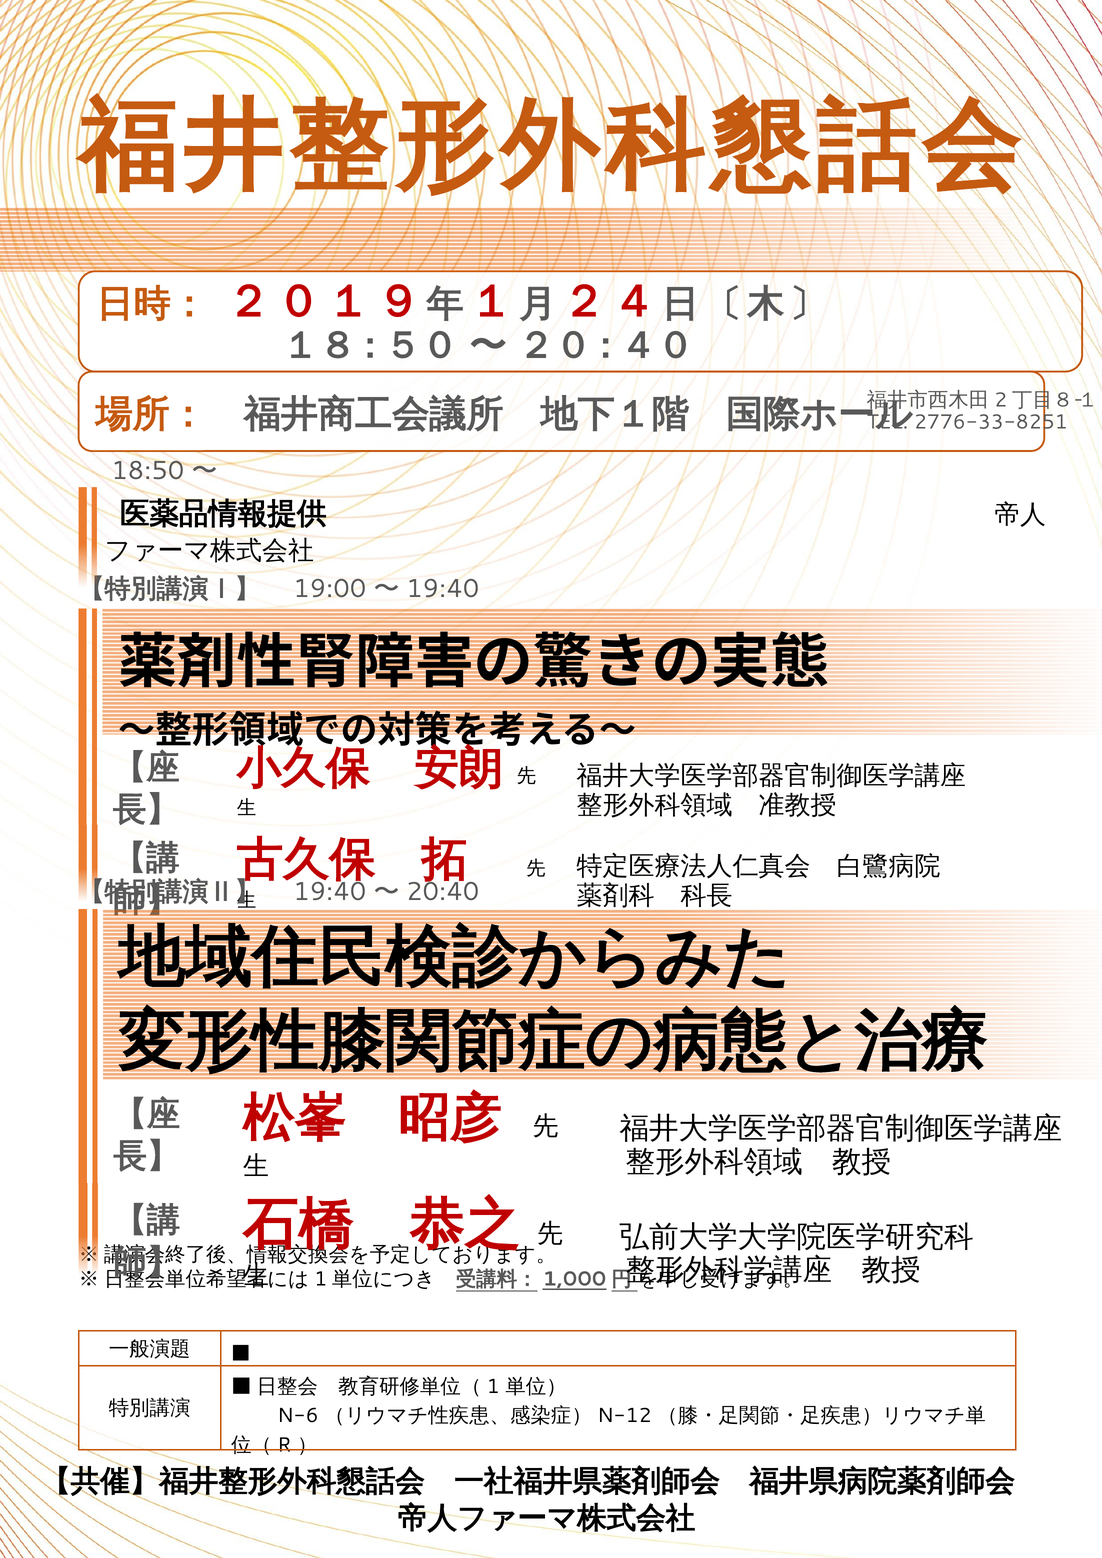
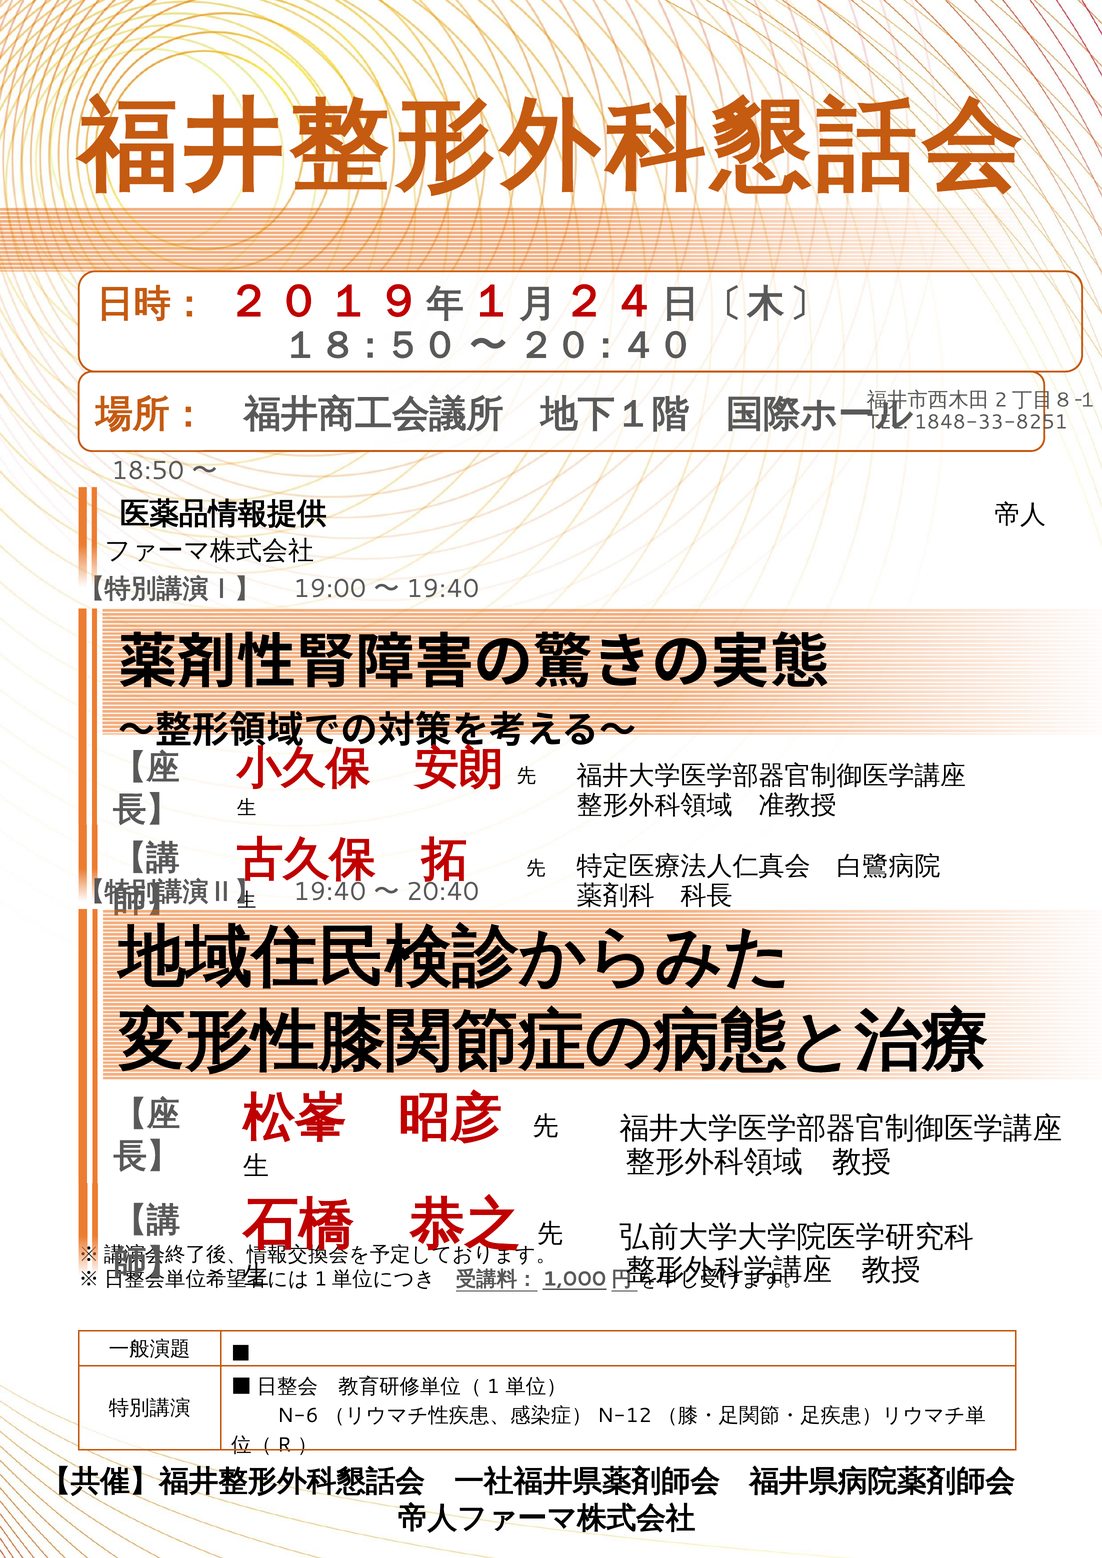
2776-33-8251: 2776-33-8251 -> 1848-33-8251 (991, 422)
